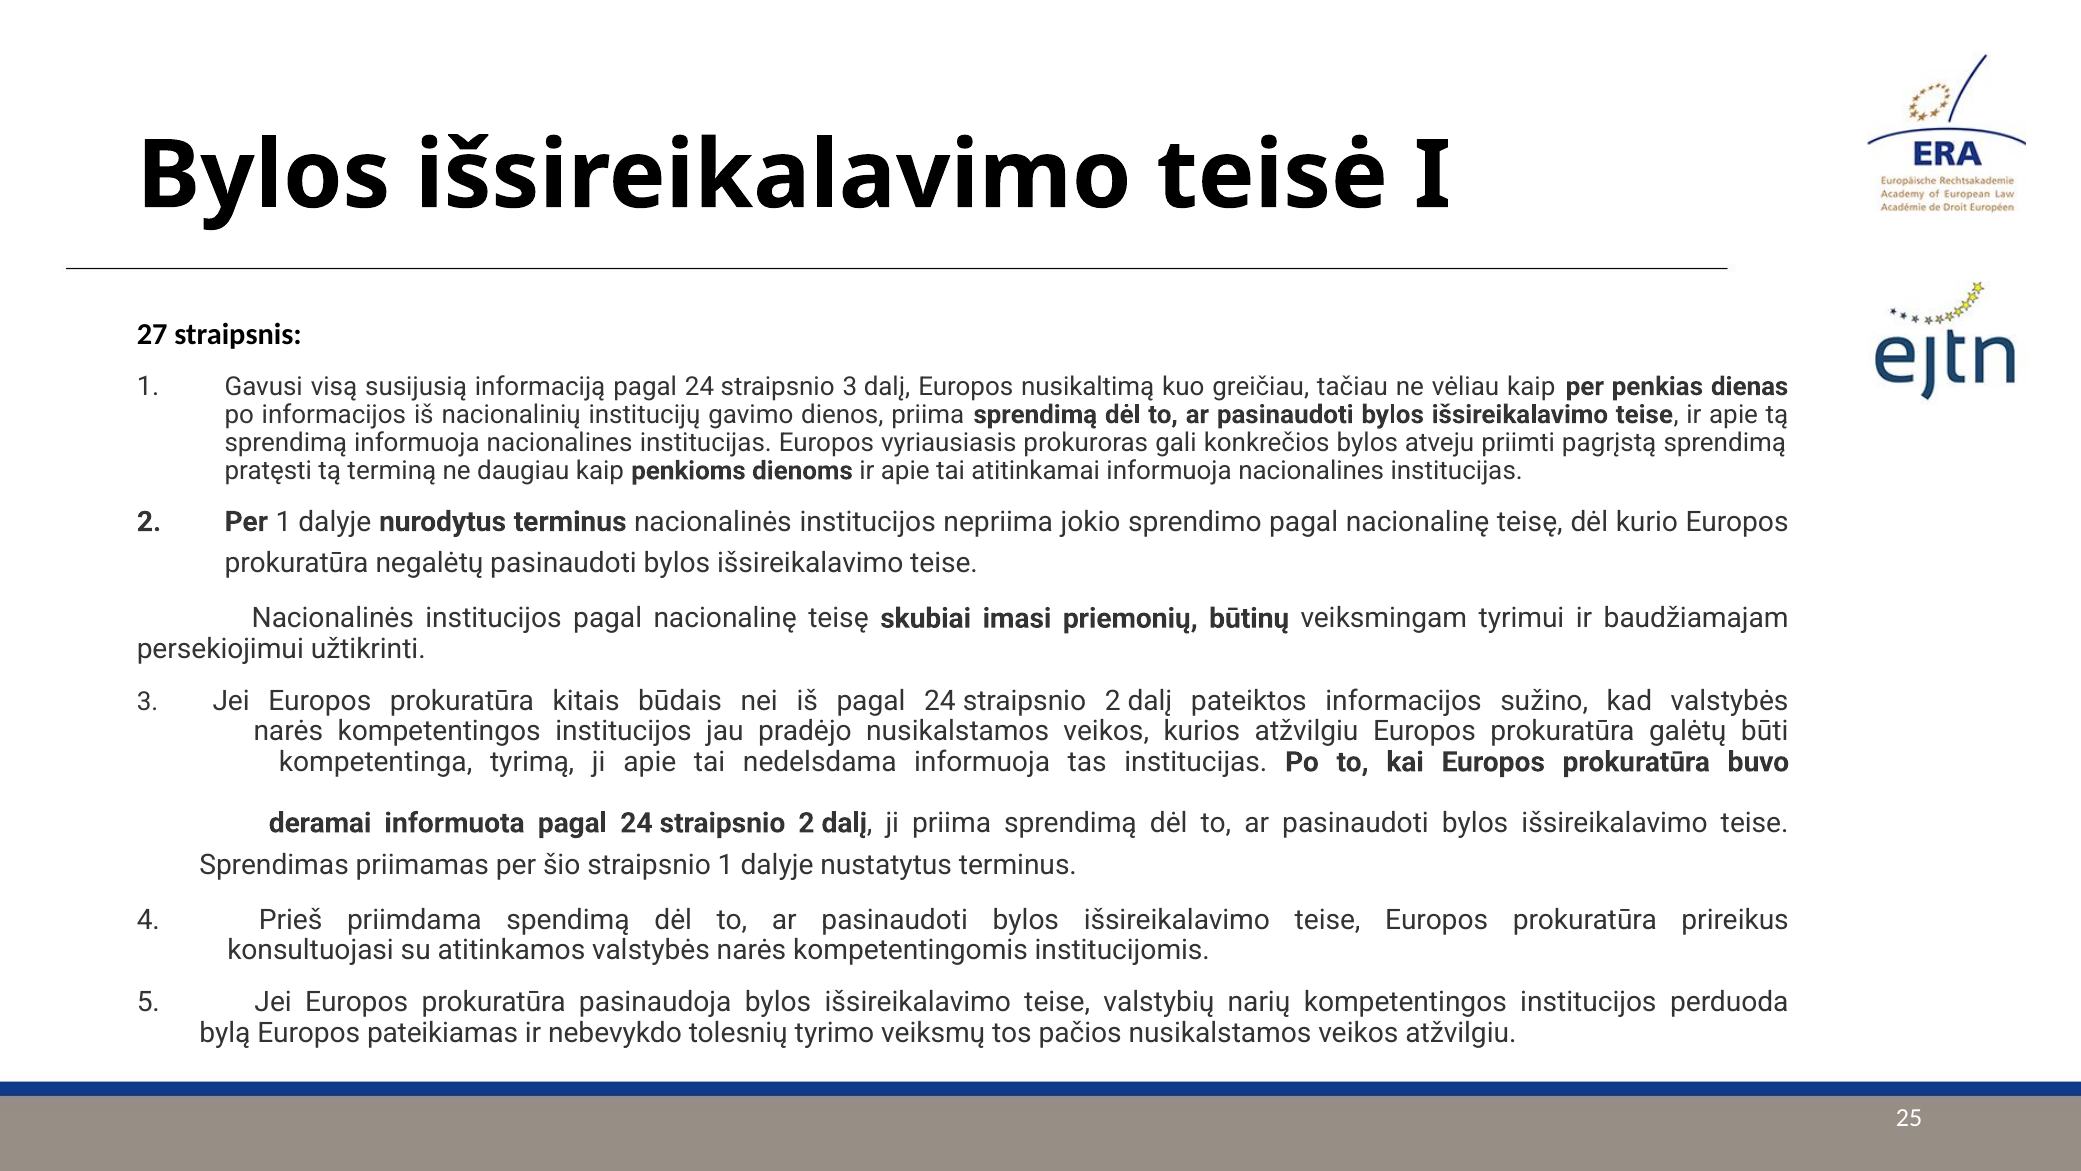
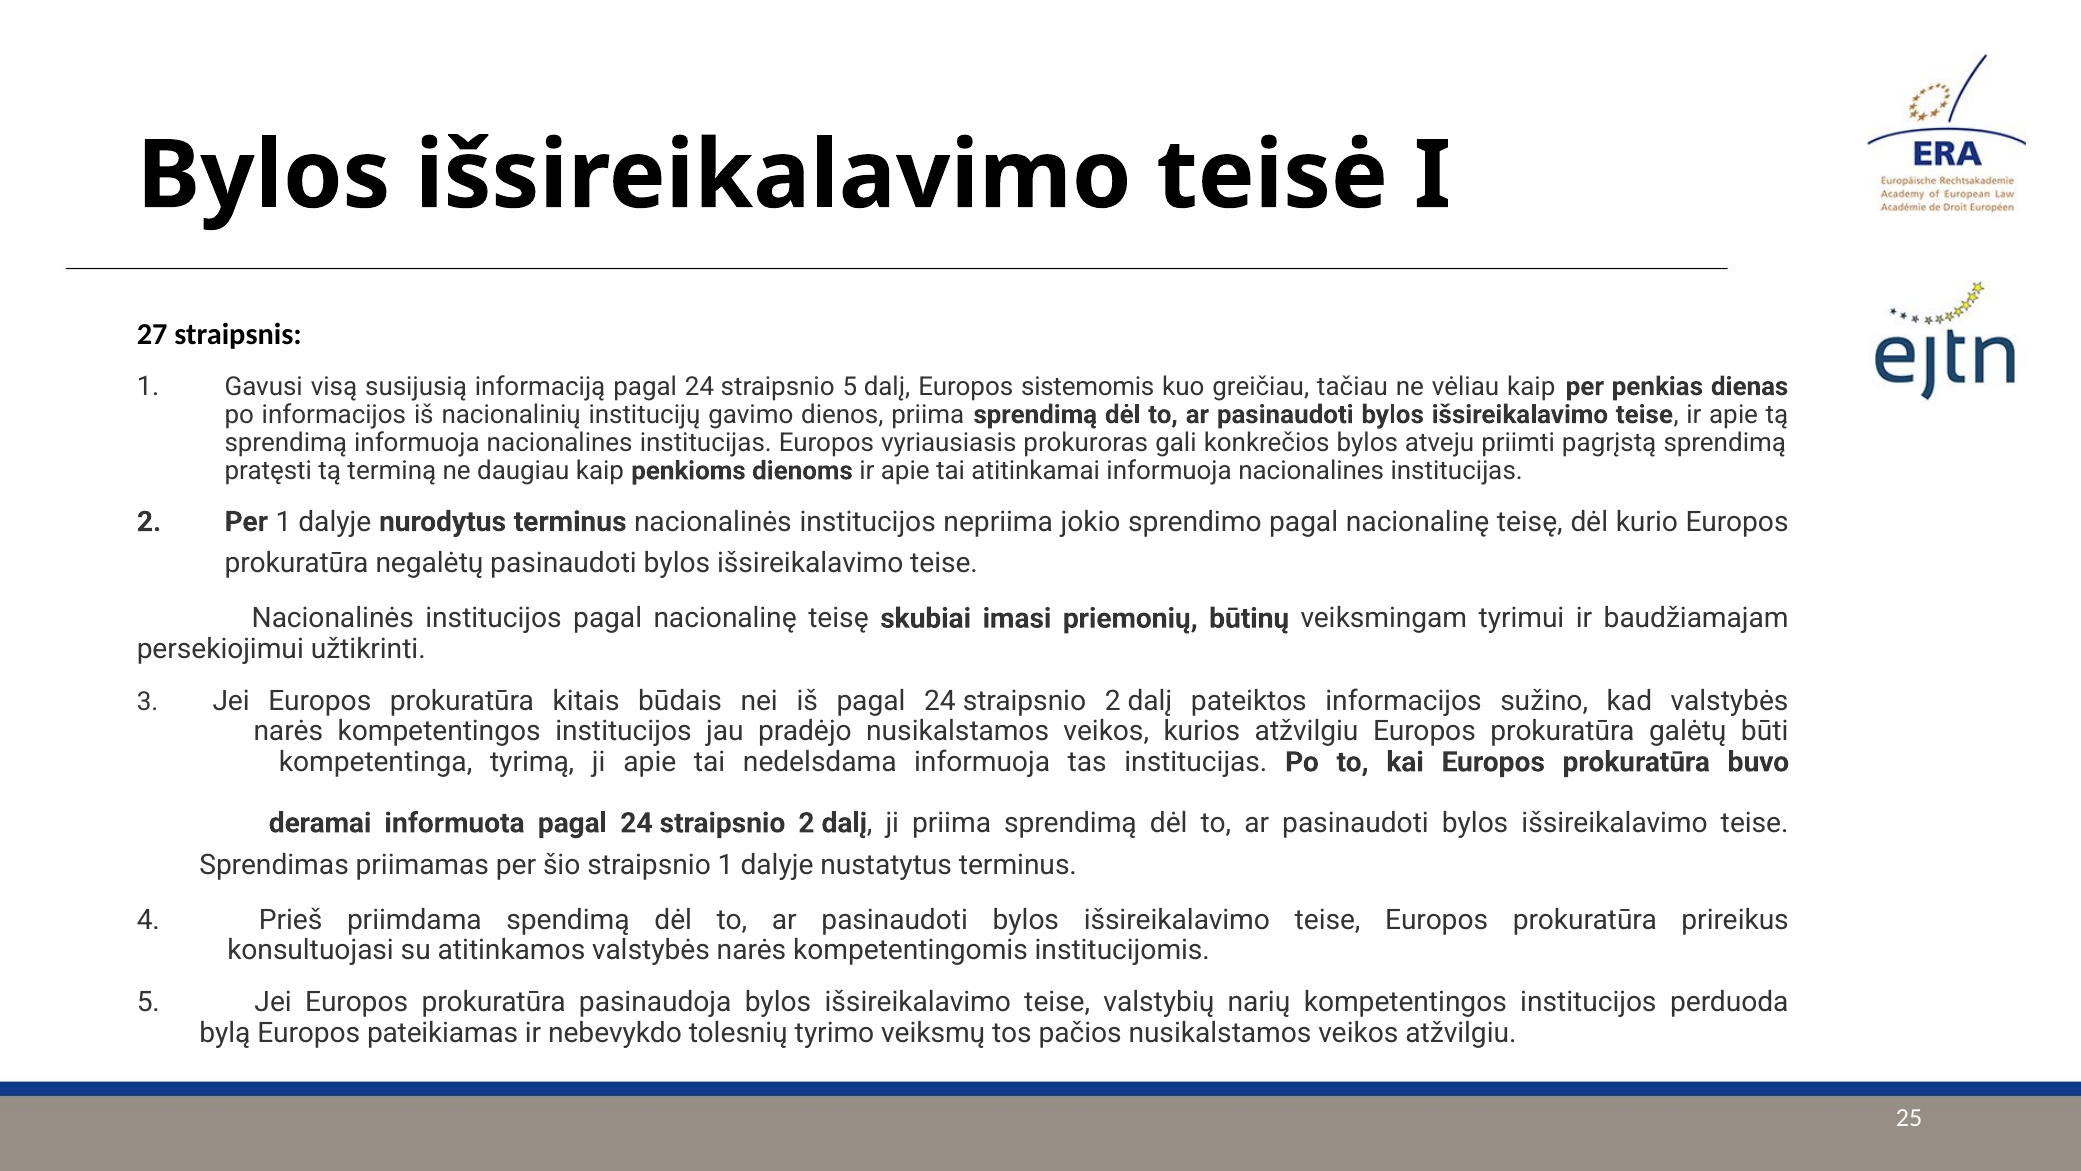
straipsnio 3: 3 -> 5 (850, 386)
nusikaltimą: nusikaltimą -> sistemomis (1088, 386)
